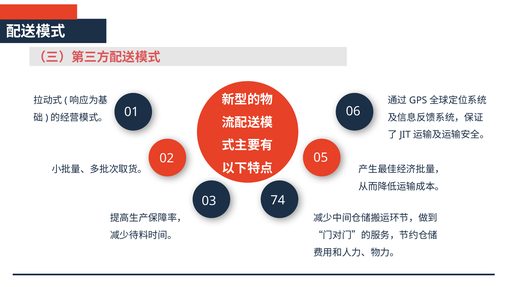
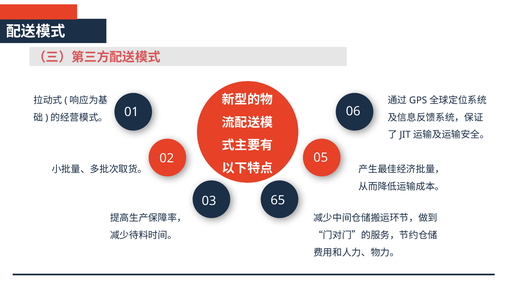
74: 74 -> 65 (278, 200)
